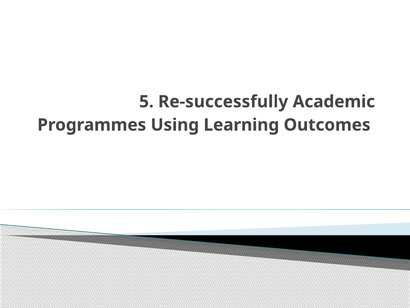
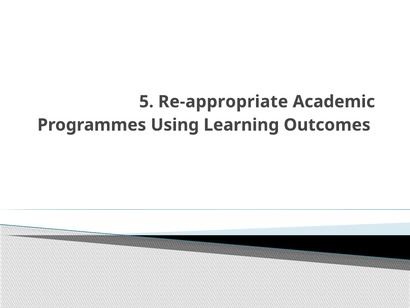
Re-successfully: Re-successfully -> Re-appropriate (223, 102)
